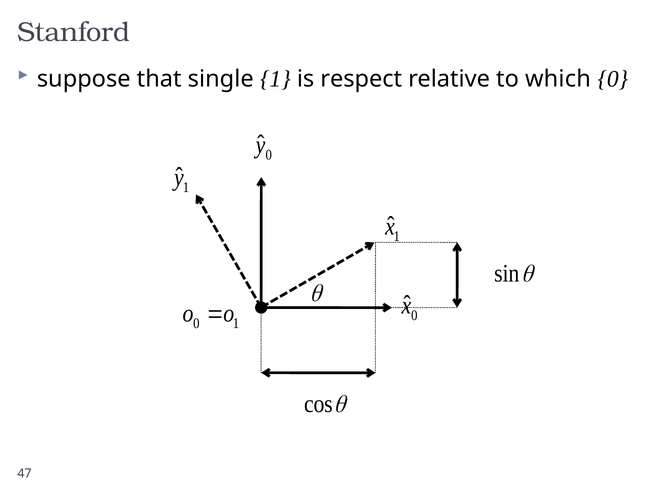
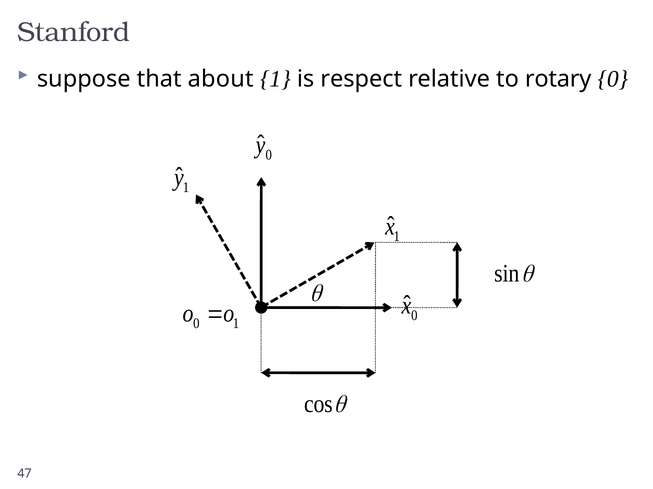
single: single -> about (221, 79)
which: which -> rotary (558, 79)
